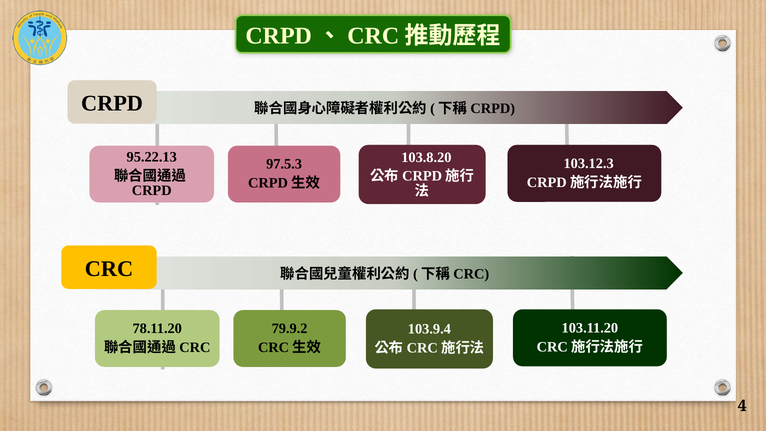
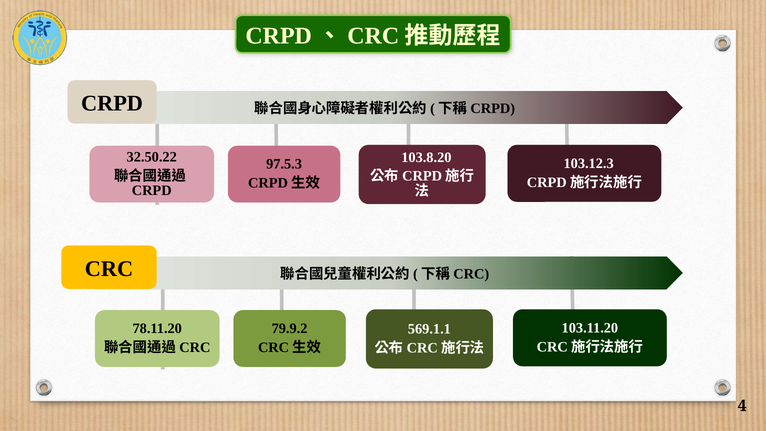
95.22.13: 95.22.13 -> 32.50.22 (152, 157)
103.9.4: 103.9.4 -> 569.1.1 (429, 329)
